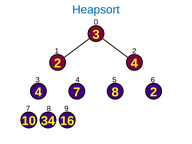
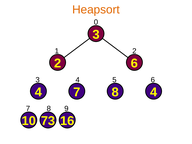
Heapsort colour: blue -> orange (96, 10)
2 4: 4 -> 6 (134, 63)
8 2: 2 -> 4 (154, 92)
34: 34 -> 73 (48, 121)
